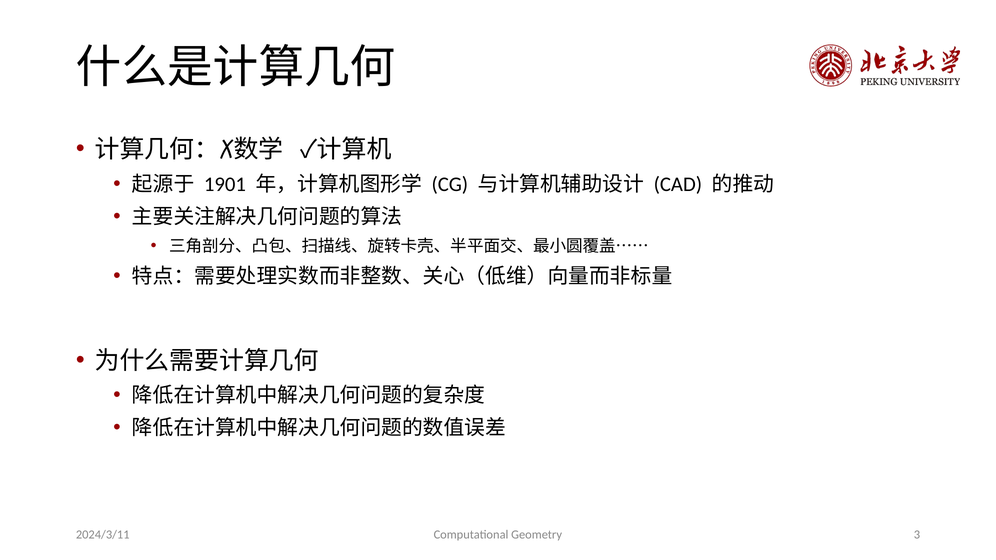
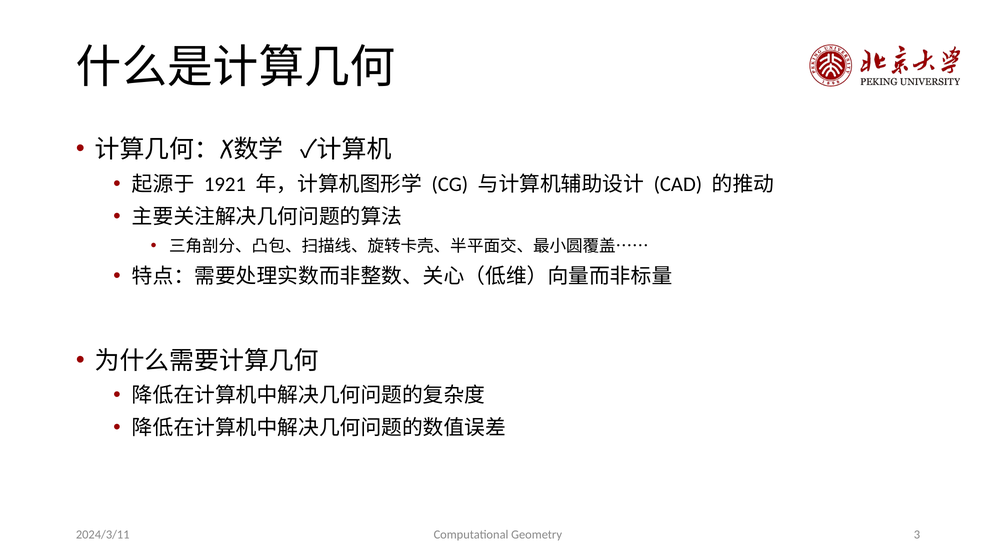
1901: 1901 -> 1921 (225, 184)
